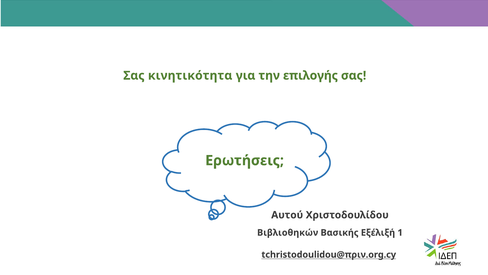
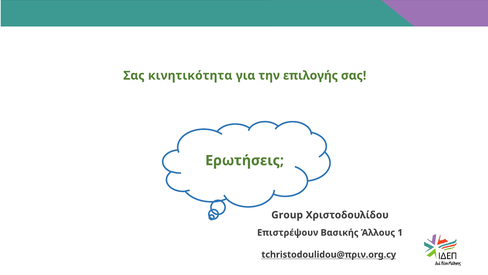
Αυτού: Αυτού -> Group (287, 215)
Βιβλιοθηκών: Βιβλιοθηκών -> Επιστρέψουν (288, 232)
Εξέλιξή: Εξέλιξή -> Άλλους (378, 232)
